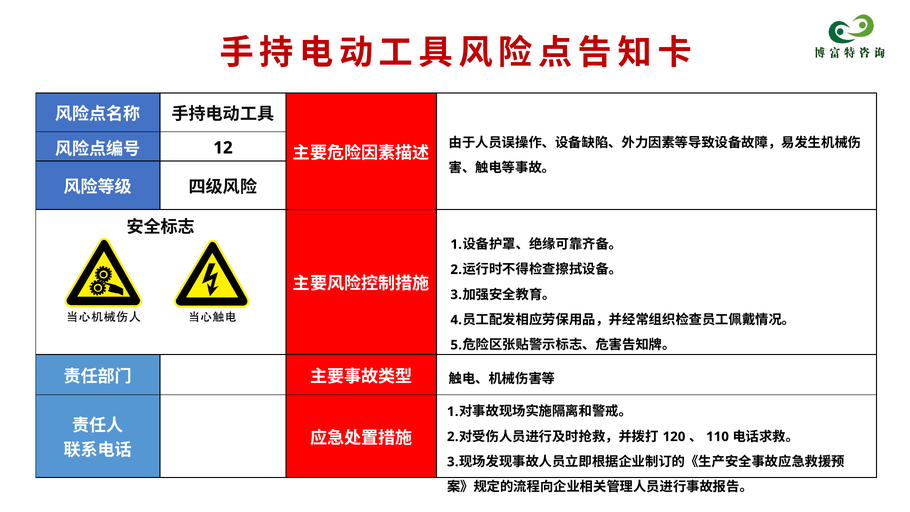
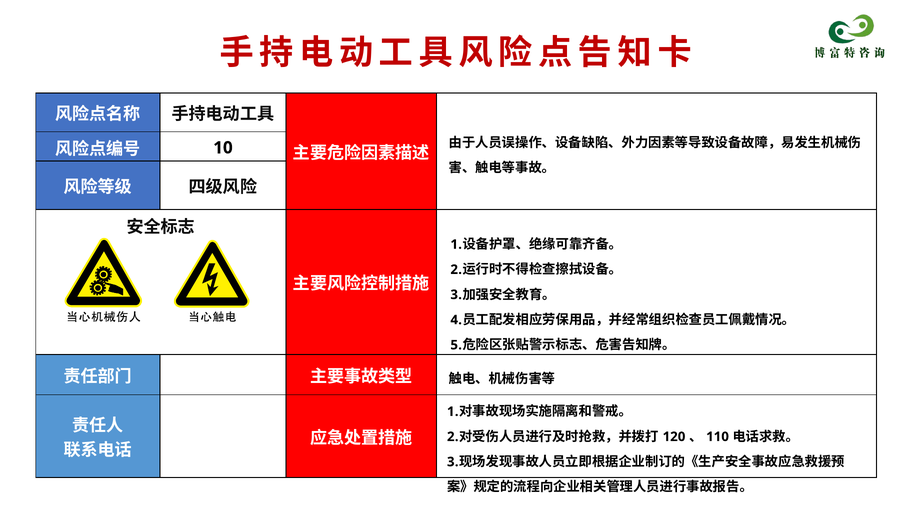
12: 12 -> 10 (223, 148)
